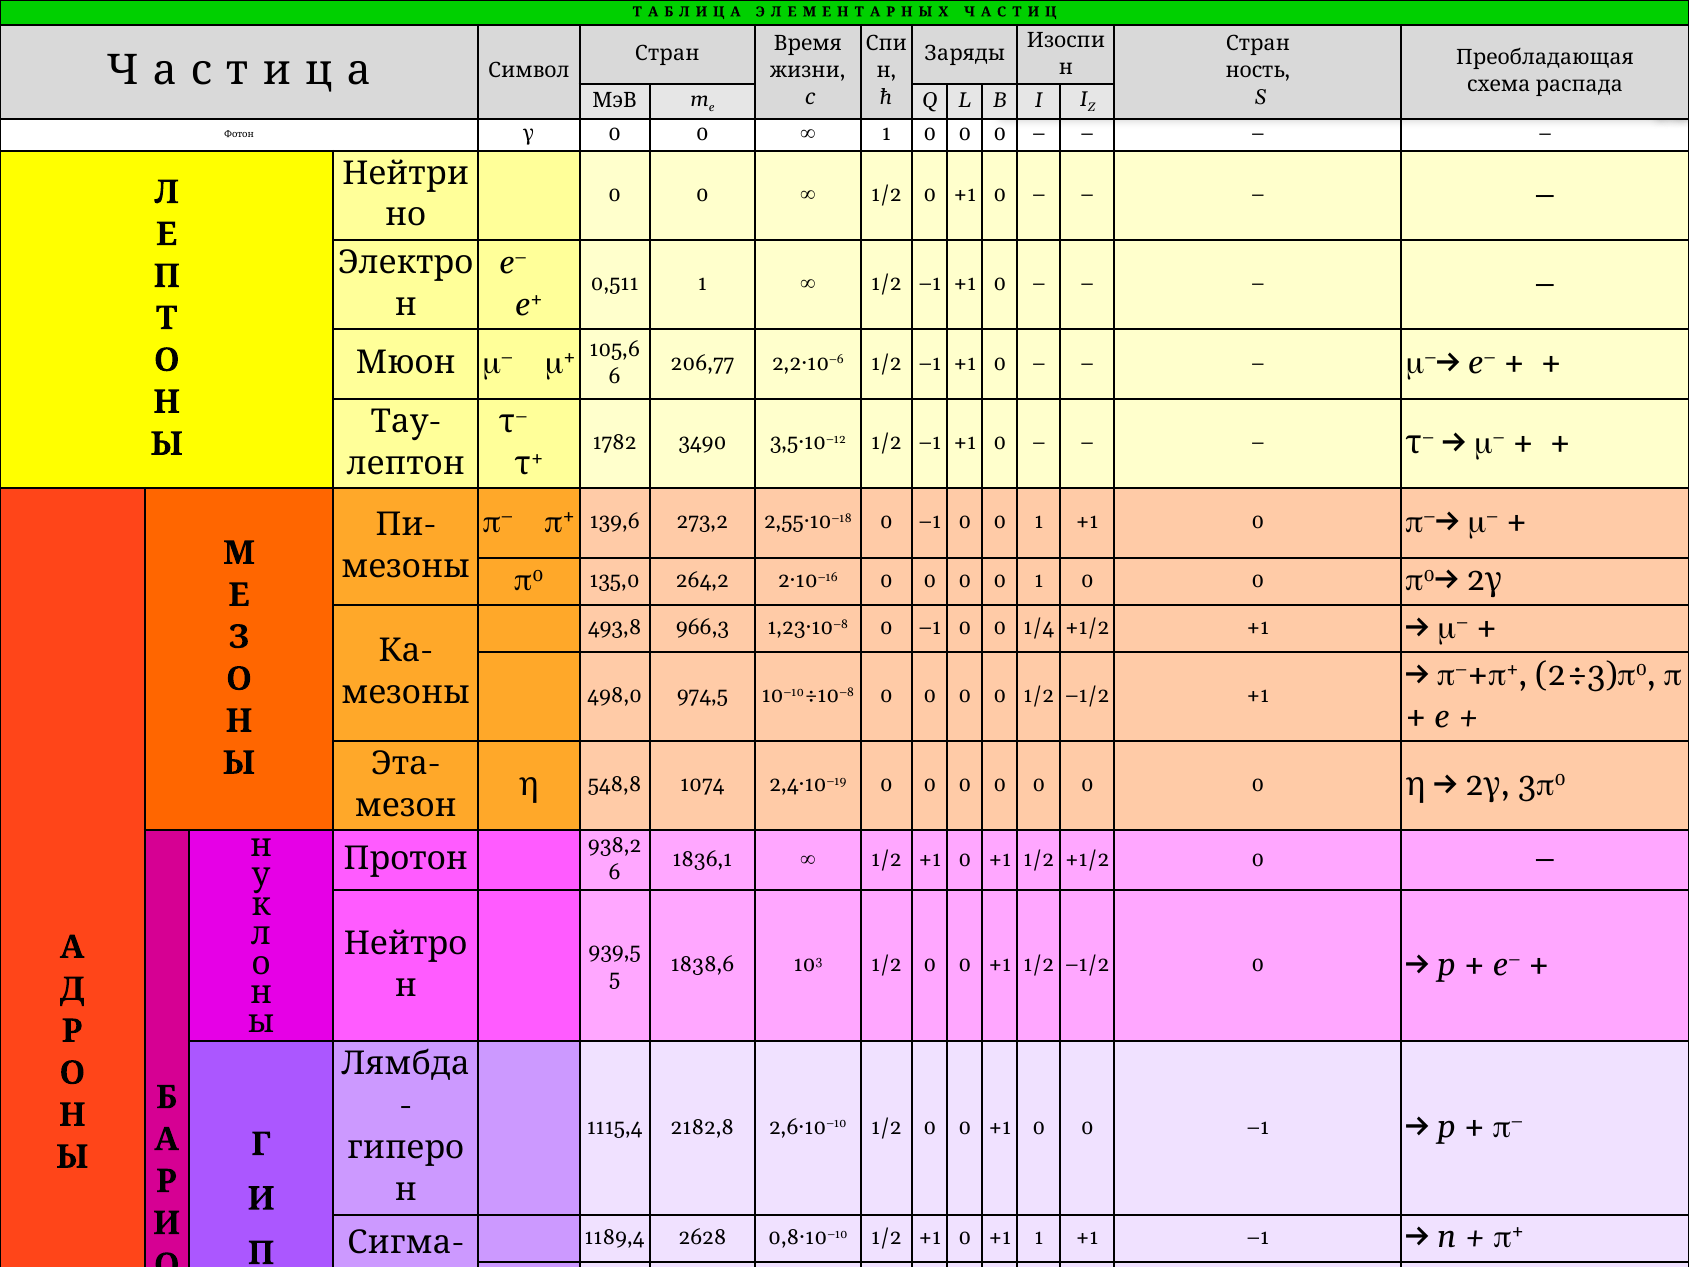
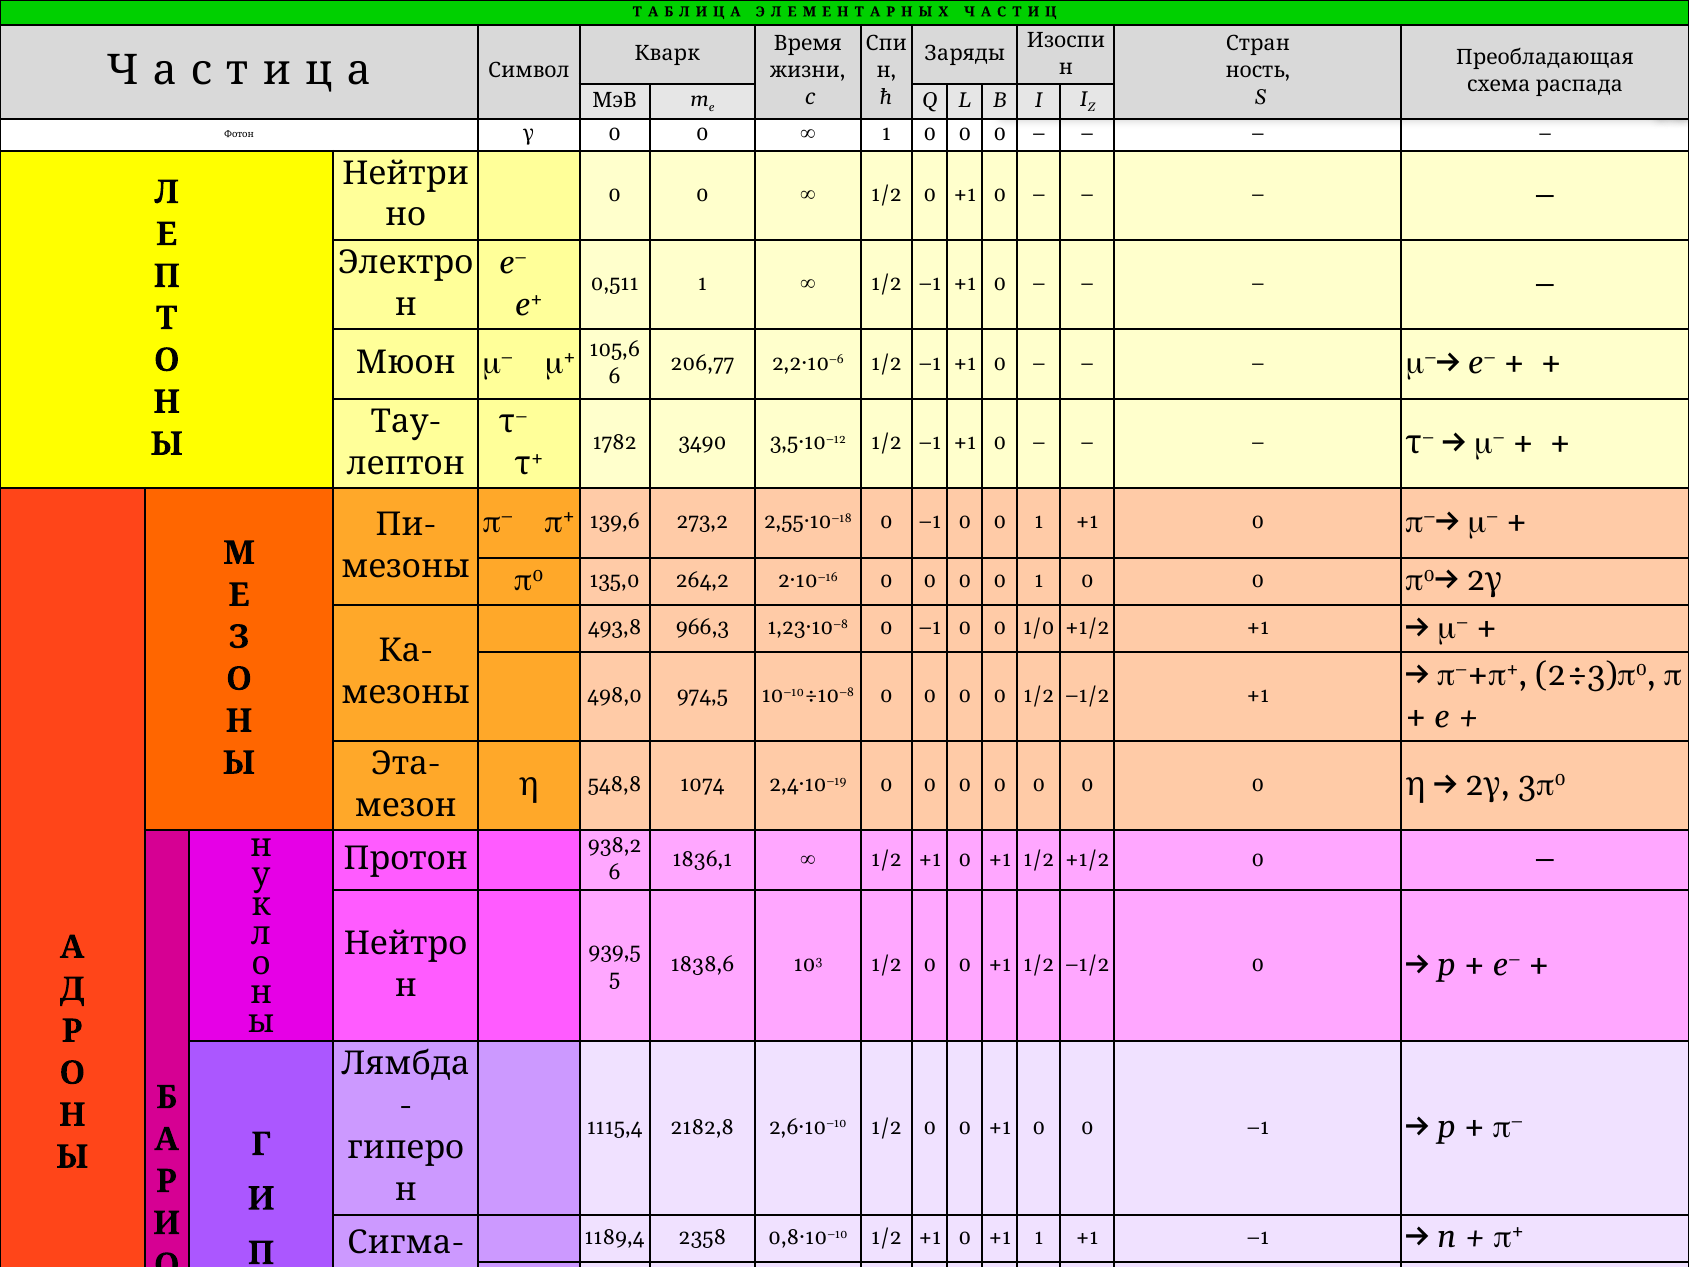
Стран: Стран -> Кварк (667, 54)
1/4: 1/4 -> 1/0 (1039, 628)
2628: 2628 -> 2358 (702, 1237)
